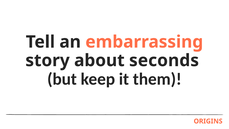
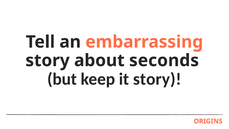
it them: them -> story (157, 79)
